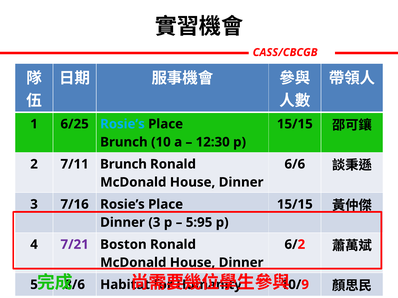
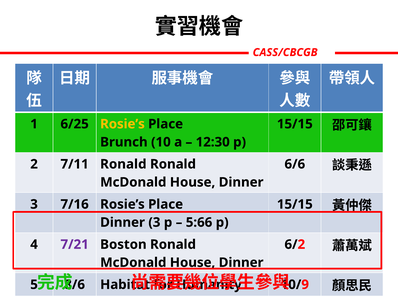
Rosie’s colour: light blue -> yellow (122, 124)
7/11 Brunch: Brunch -> Ronald (123, 164)
5:95: 5:95 -> 5:66 (199, 223)
